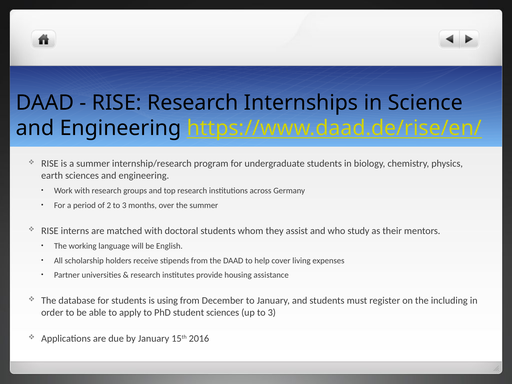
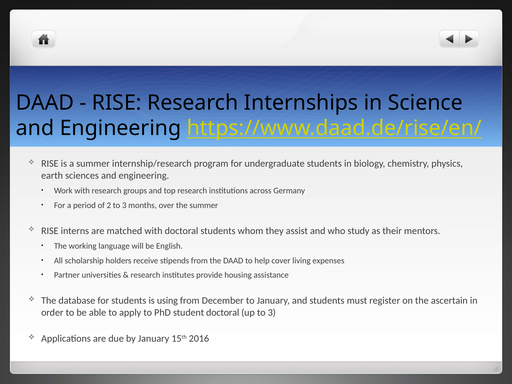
including: including -> ascertain (449, 300)
student sciences: sciences -> doctoral (223, 312)
